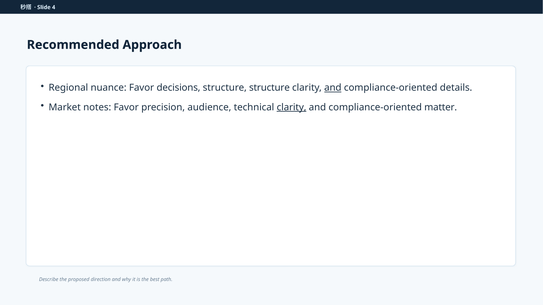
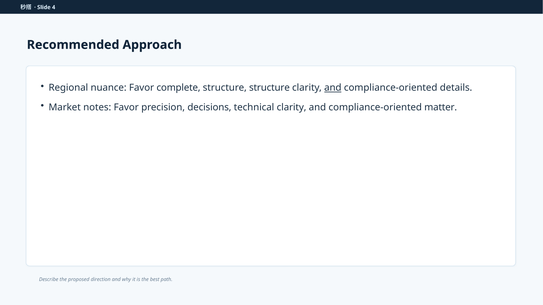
decisions: decisions -> complete (178, 88)
audience: audience -> decisions (209, 107)
clarity underline: present -> none (292, 107)
